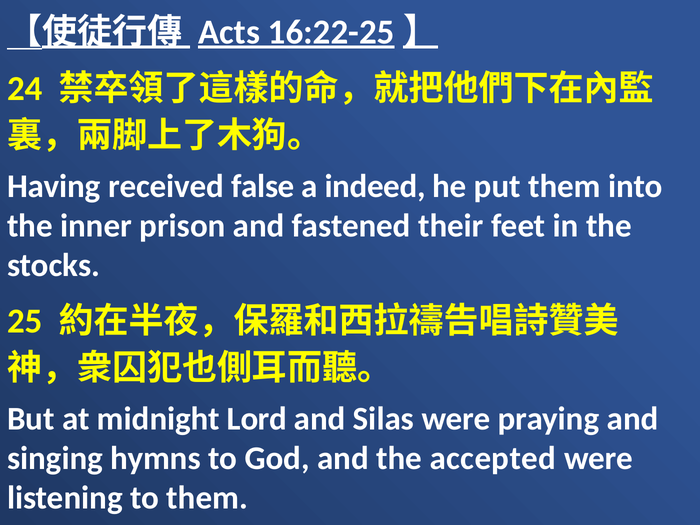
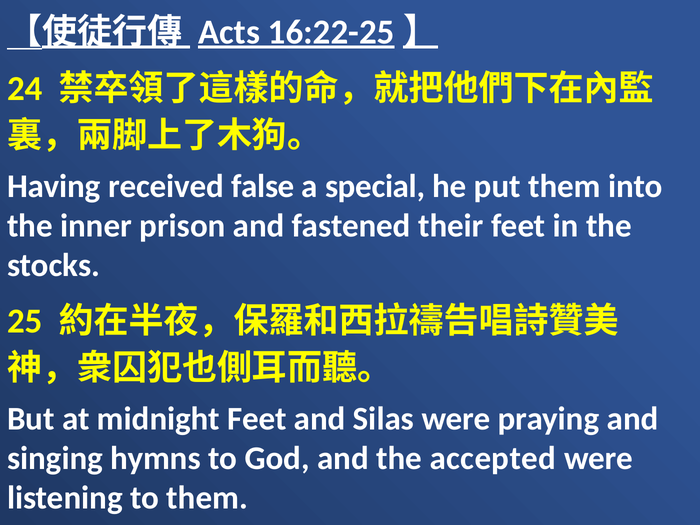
indeed: indeed -> special (375, 186)
midnight Lord: Lord -> Feet (257, 419)
